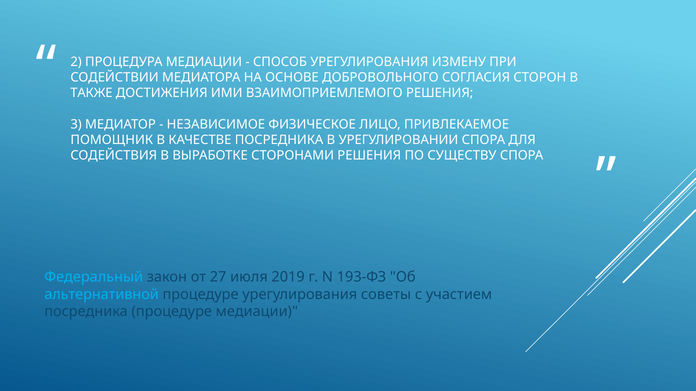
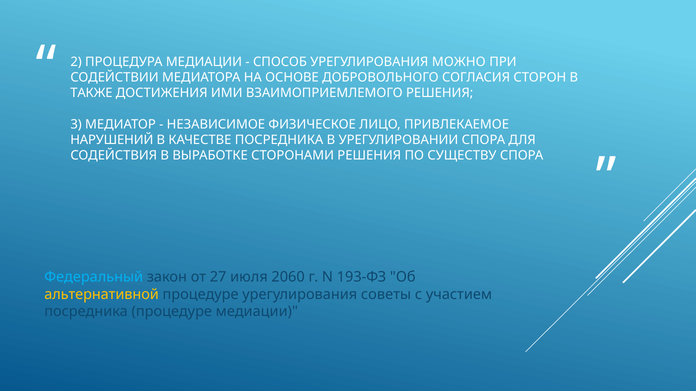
ИЗМЕНУ: ИЗМЕНУ -> МОЖНО (459, 62)
ПОМОЩНИК: ПОМОЩНИК -> НАРУШЕНИЙ (112, 140)
2019: 2019 -> 2060 (288, 277)
альтернативной colour: light blue -> yellow (102, 295)
